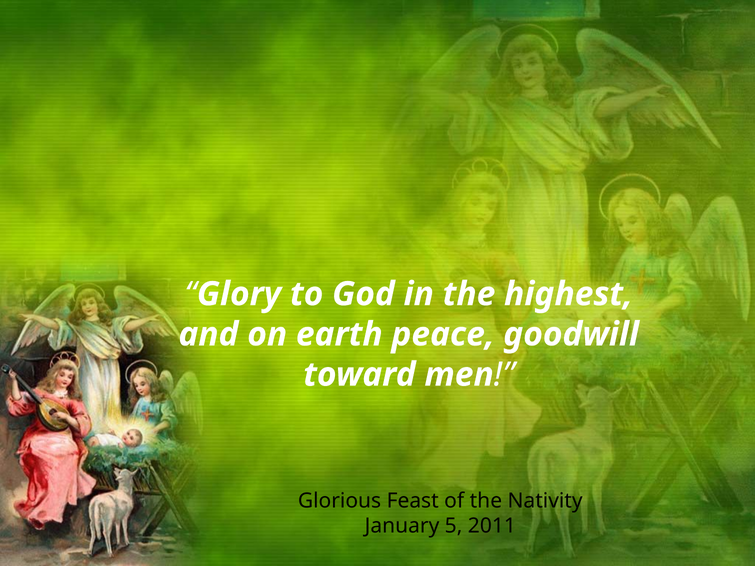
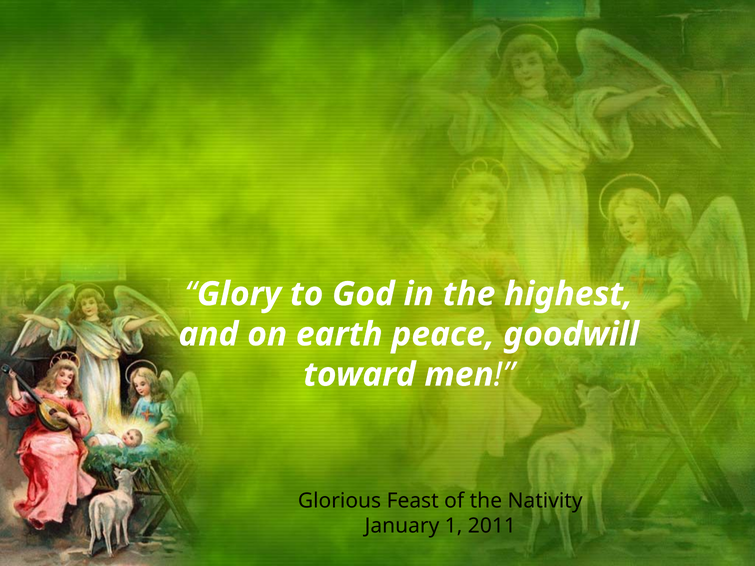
5: 5 -> 1 (454, 526)
